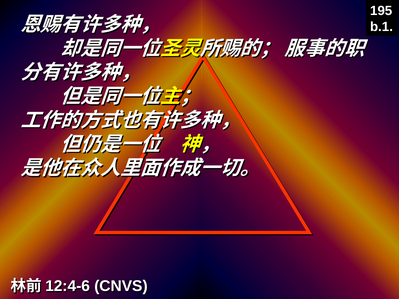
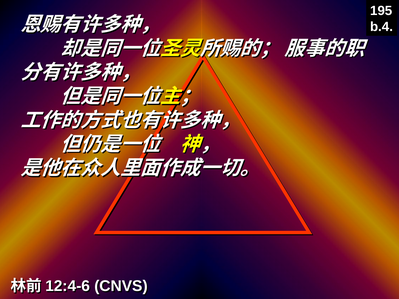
b.1: b.1 -> b.4 (382, 27)
